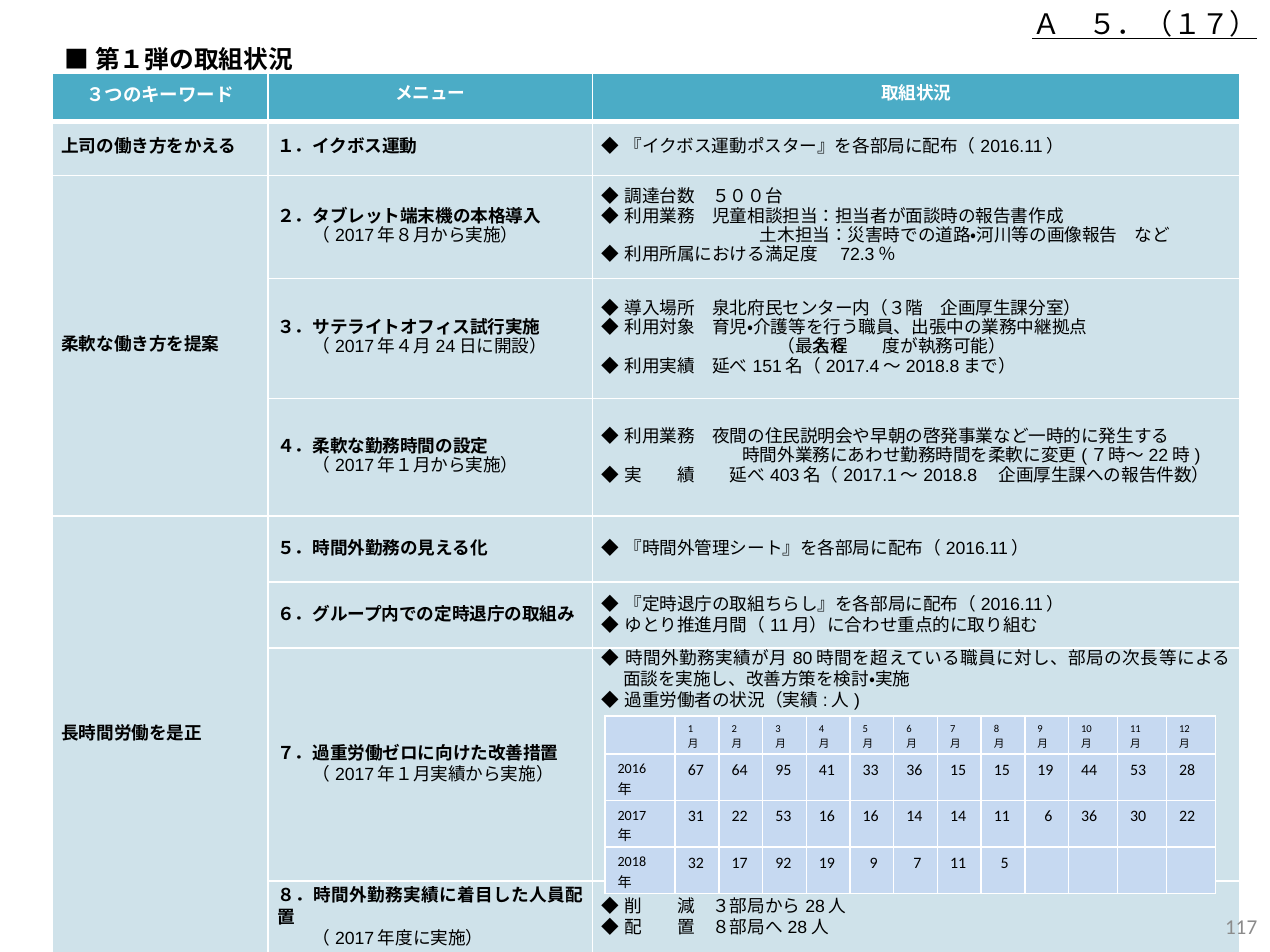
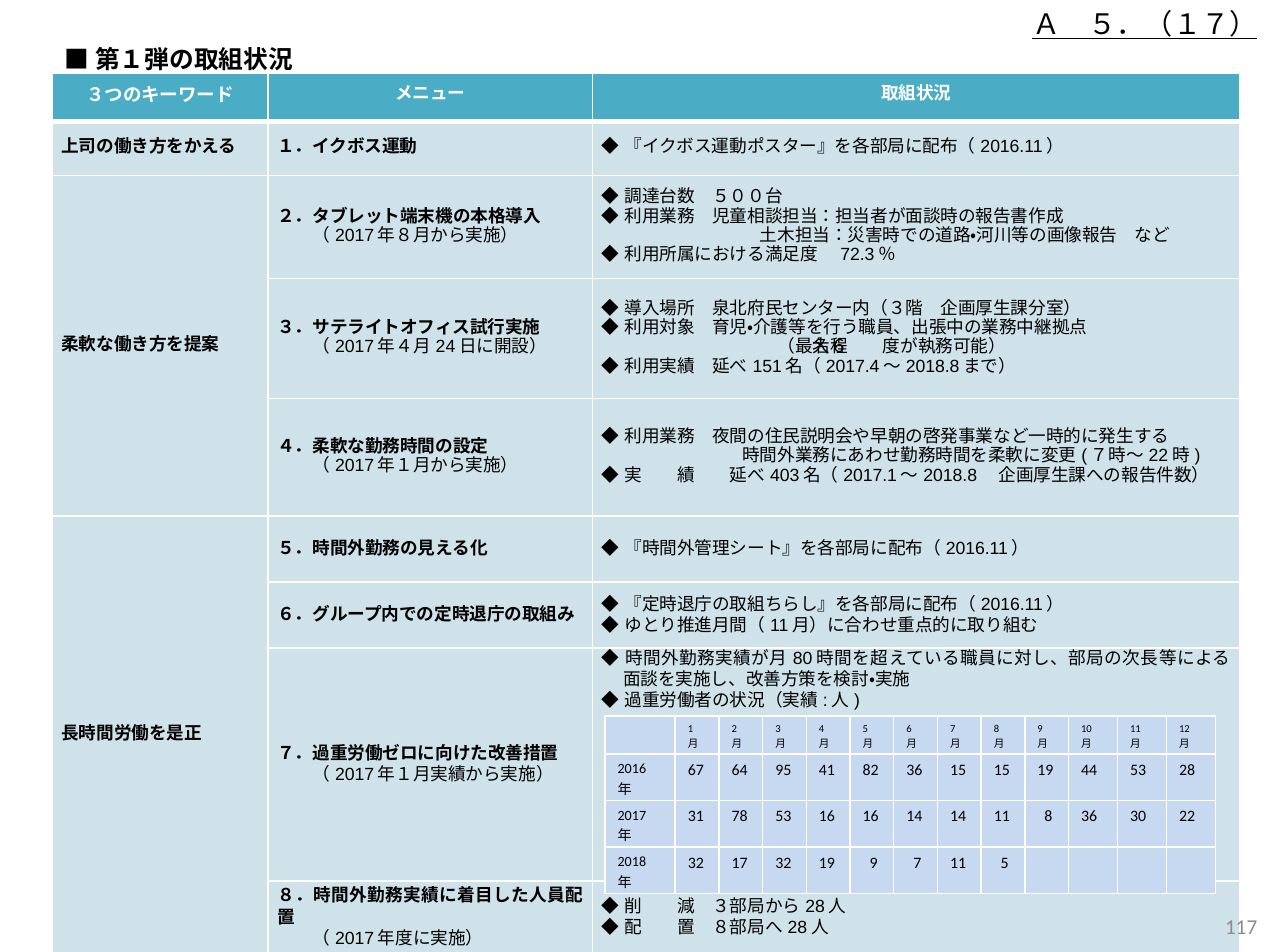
33: 33 -> 82 (871, 771)
31 22: 22 -> 78 (740, 817)
11 6: 6 -> 8 (1048, 817)
17 92: 92 -> 32 (783, 864)
